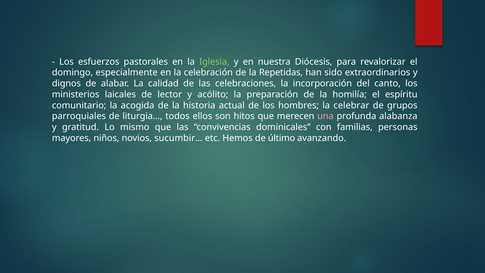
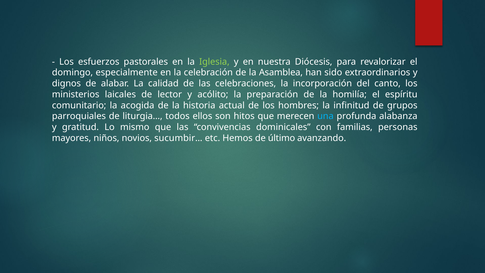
Repetidas: Repetidas -> Asamblea (281, 73)
celebrar: celebrar -> infinitud (351, 105)
una colour: pink -> light blue (325, 116)
